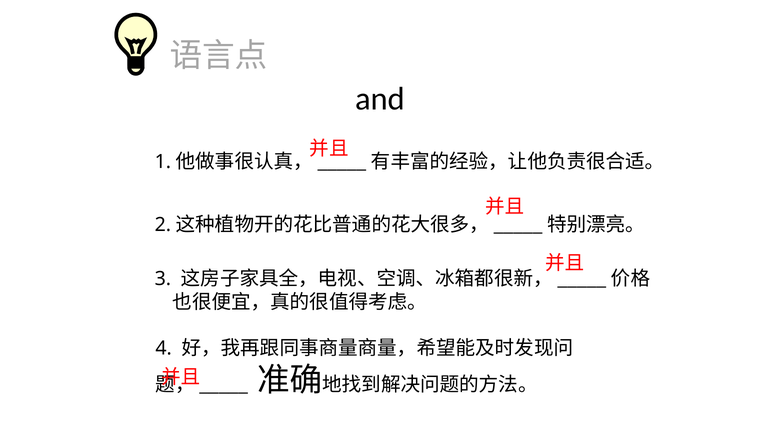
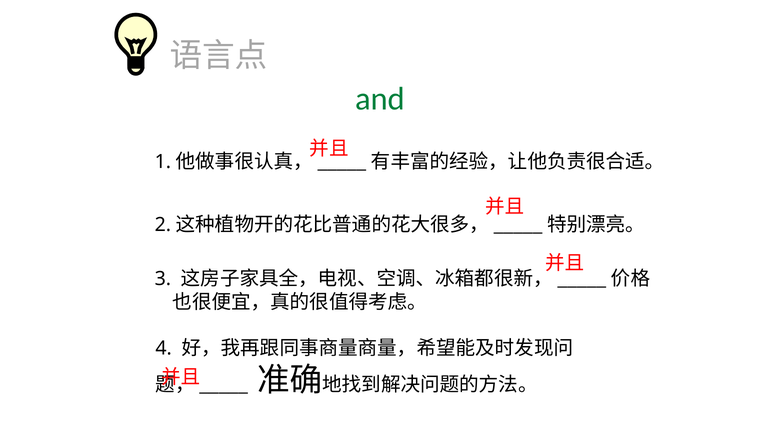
and colour: black -> green (380, 99)
